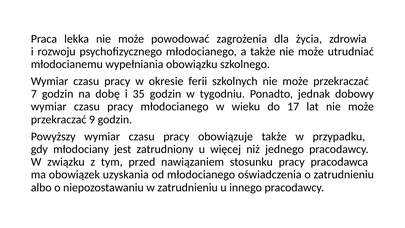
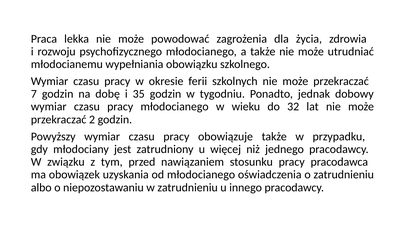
17: 17 -> 32 (293, 107)
9: 9 -> 2 (92, 119)
